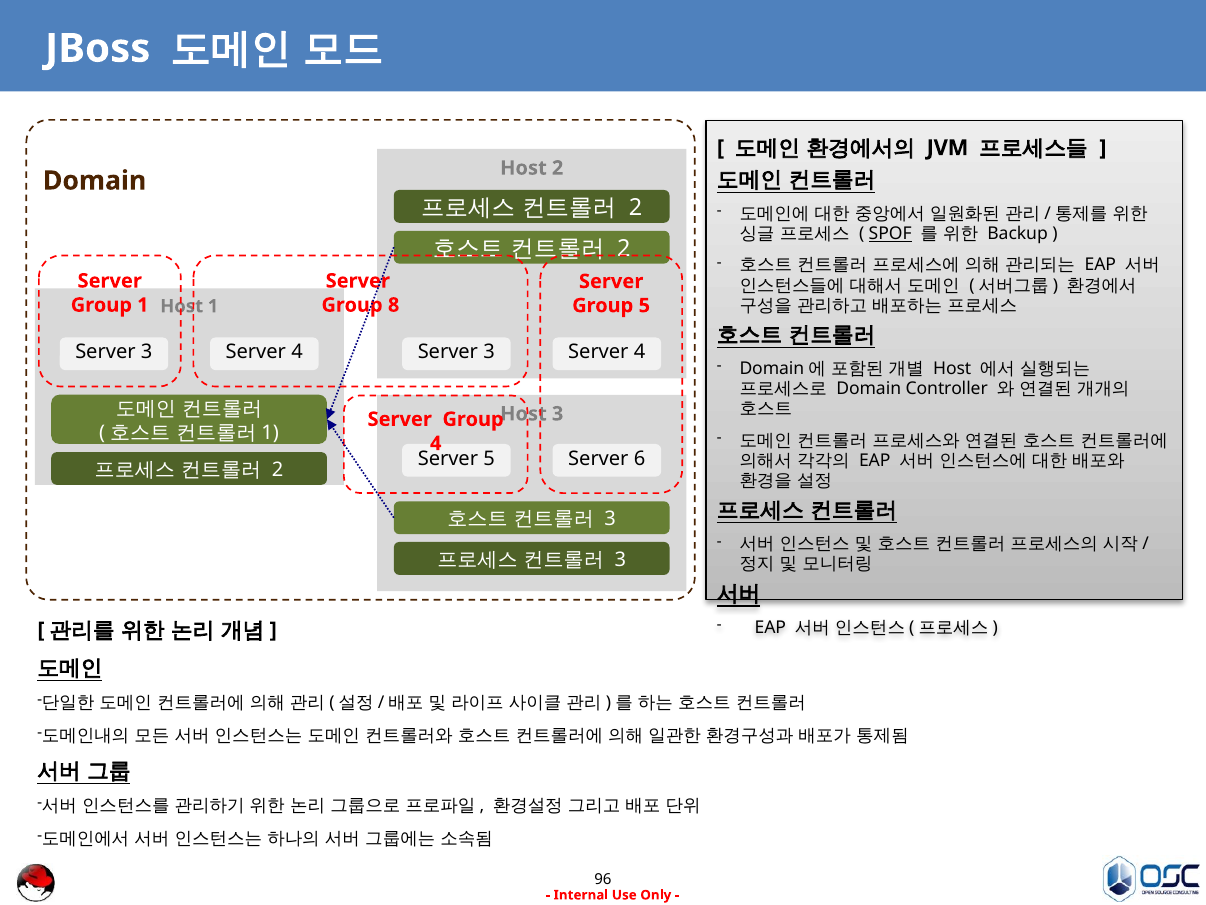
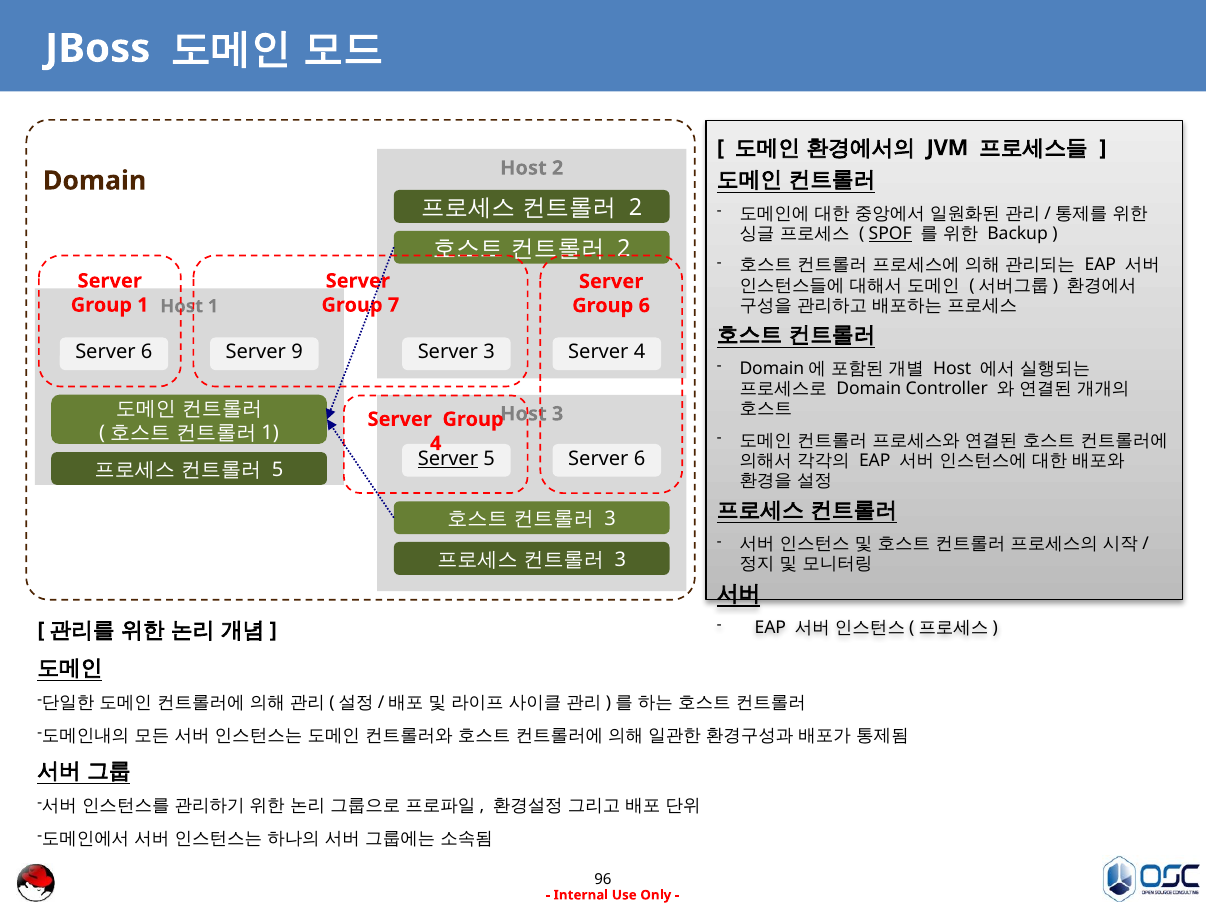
8: 8 -> 7 (394, 305)
Group 5: 5 -> 6 (644, 305)
3: 3 -> 6 (147, 352)
4: 4 -> 9 (297, 352)
Server underline: none -> present (448, 458)
2: 2 -> 5 (278, 470)
